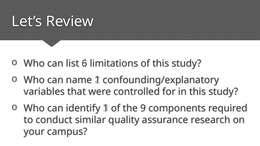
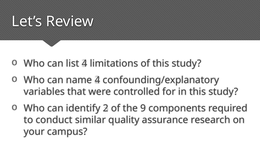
list 6: 6 -> 4 (85, 64)
name 1: 1 -> 4 (97, 80)
identify 1: 1 -> 2 (106, 108)
